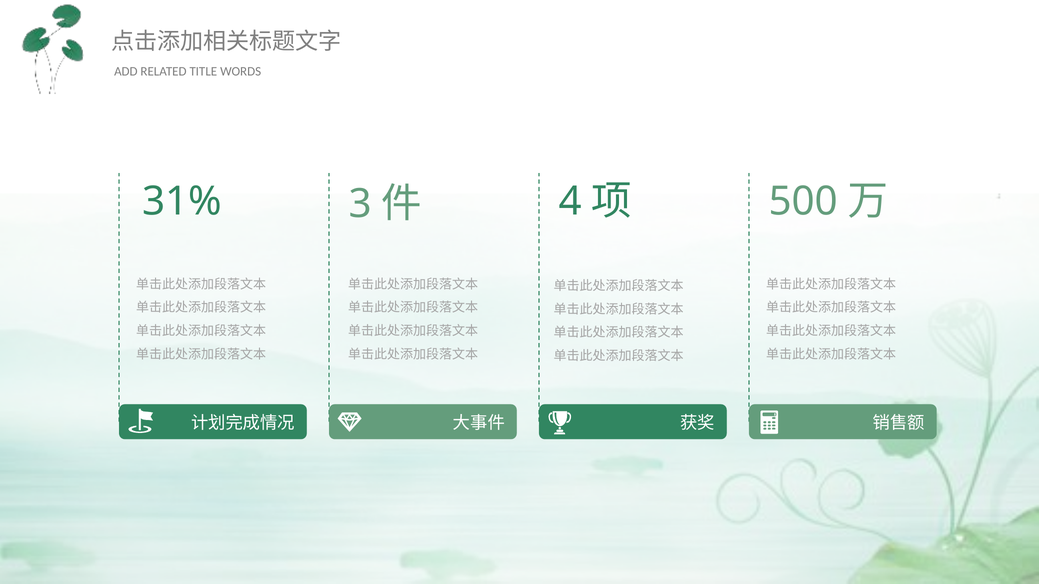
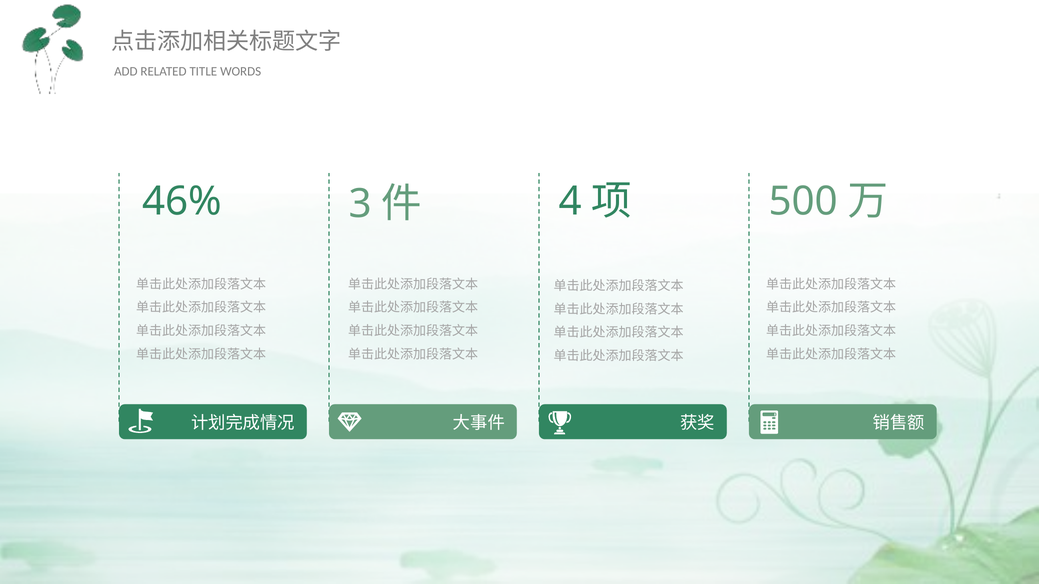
31%: 31% -> 46% (182, 202)
